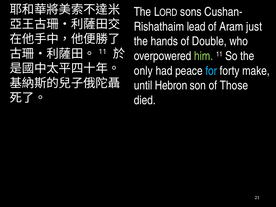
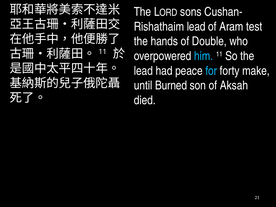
just: just -> test (254, 27)
him colour: light green -> light blue (204, 56)
only: only -> lead (143, 71)
Hebron: Hebron -> Burned (171, 86)
Those: Those -> Aksah (234, 86)
